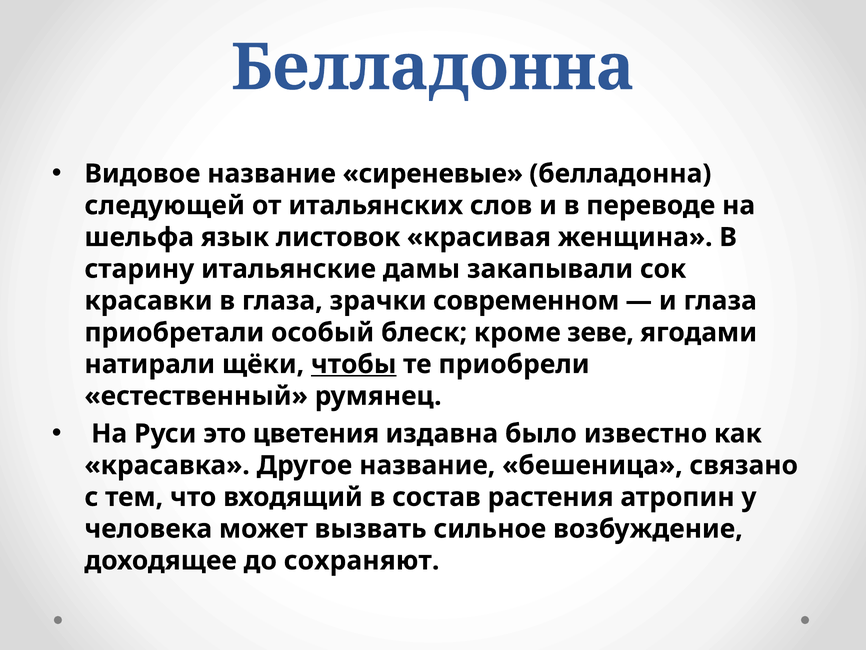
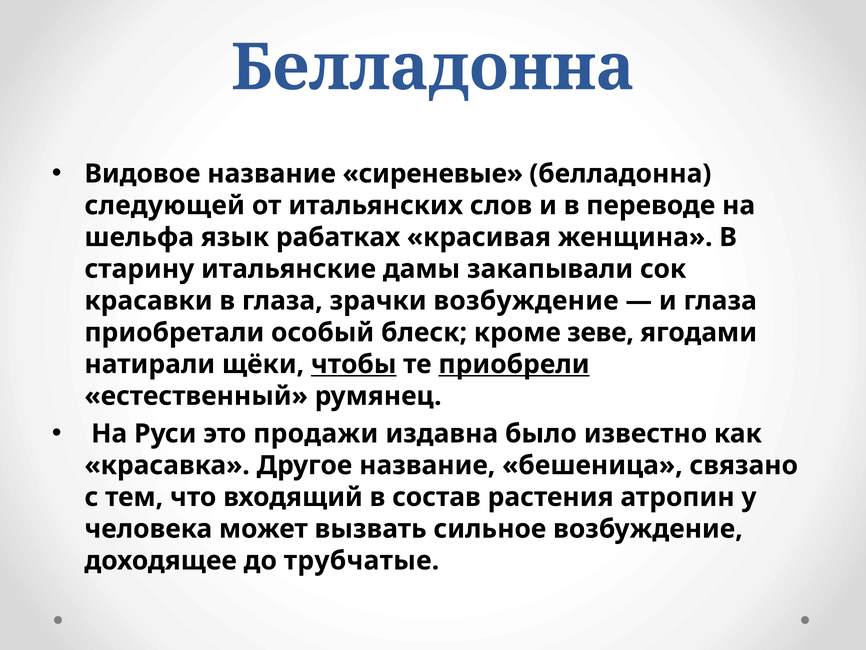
листовок: листовок -> рабатках (338, 237)
зрачки современном: современном -> возбуждение (526, 301)
приобрели underline: none -> present (514, 364)
цветения: цветения -> продажи (316, 433)
сохраняют: сохраняют -> трубчатые (361, 560)
